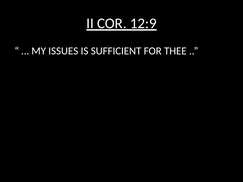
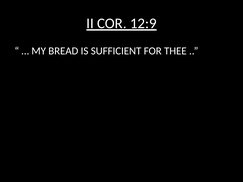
ISSUES: ISSUES -> BREAD (63, 51)
